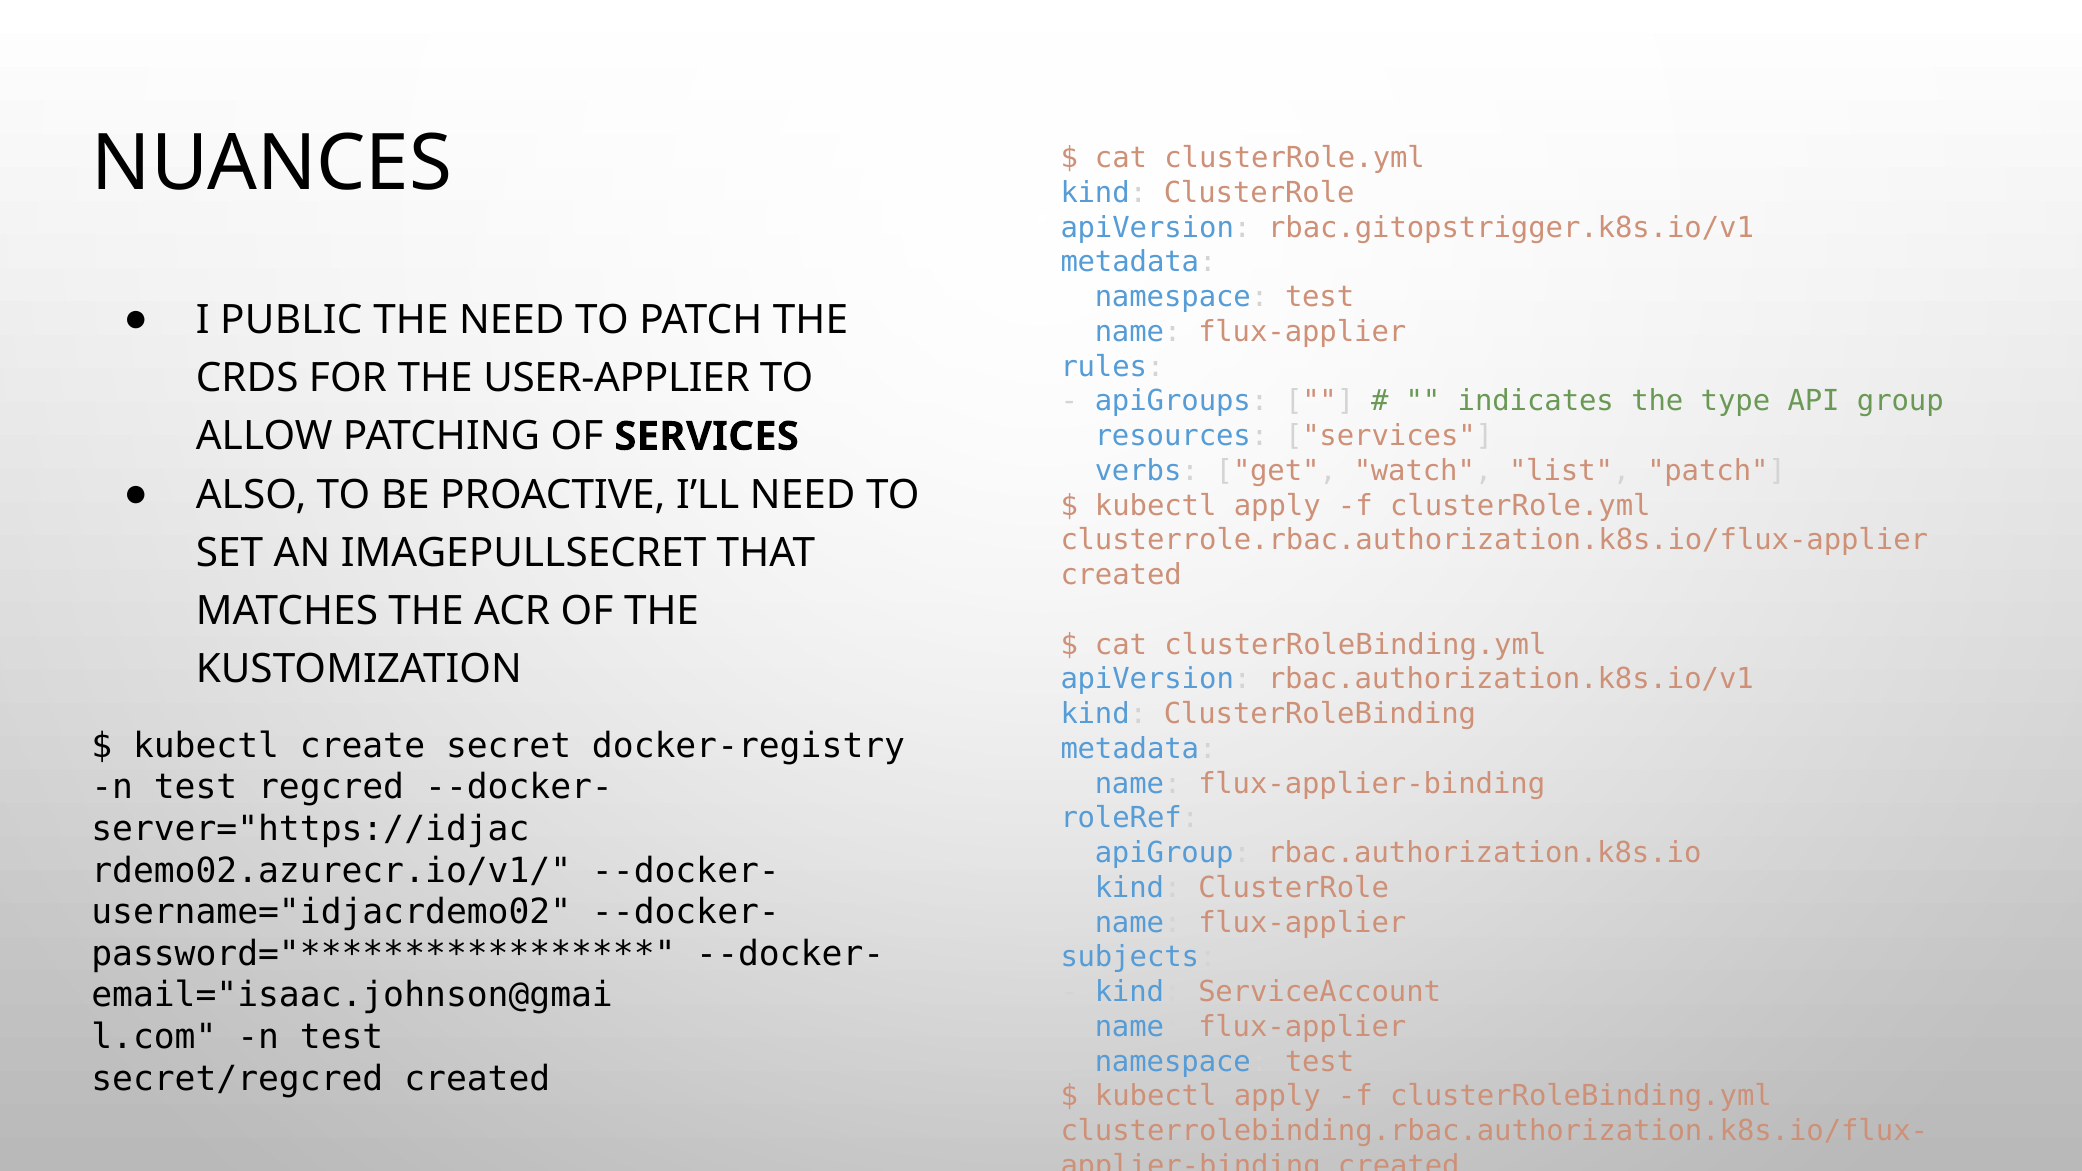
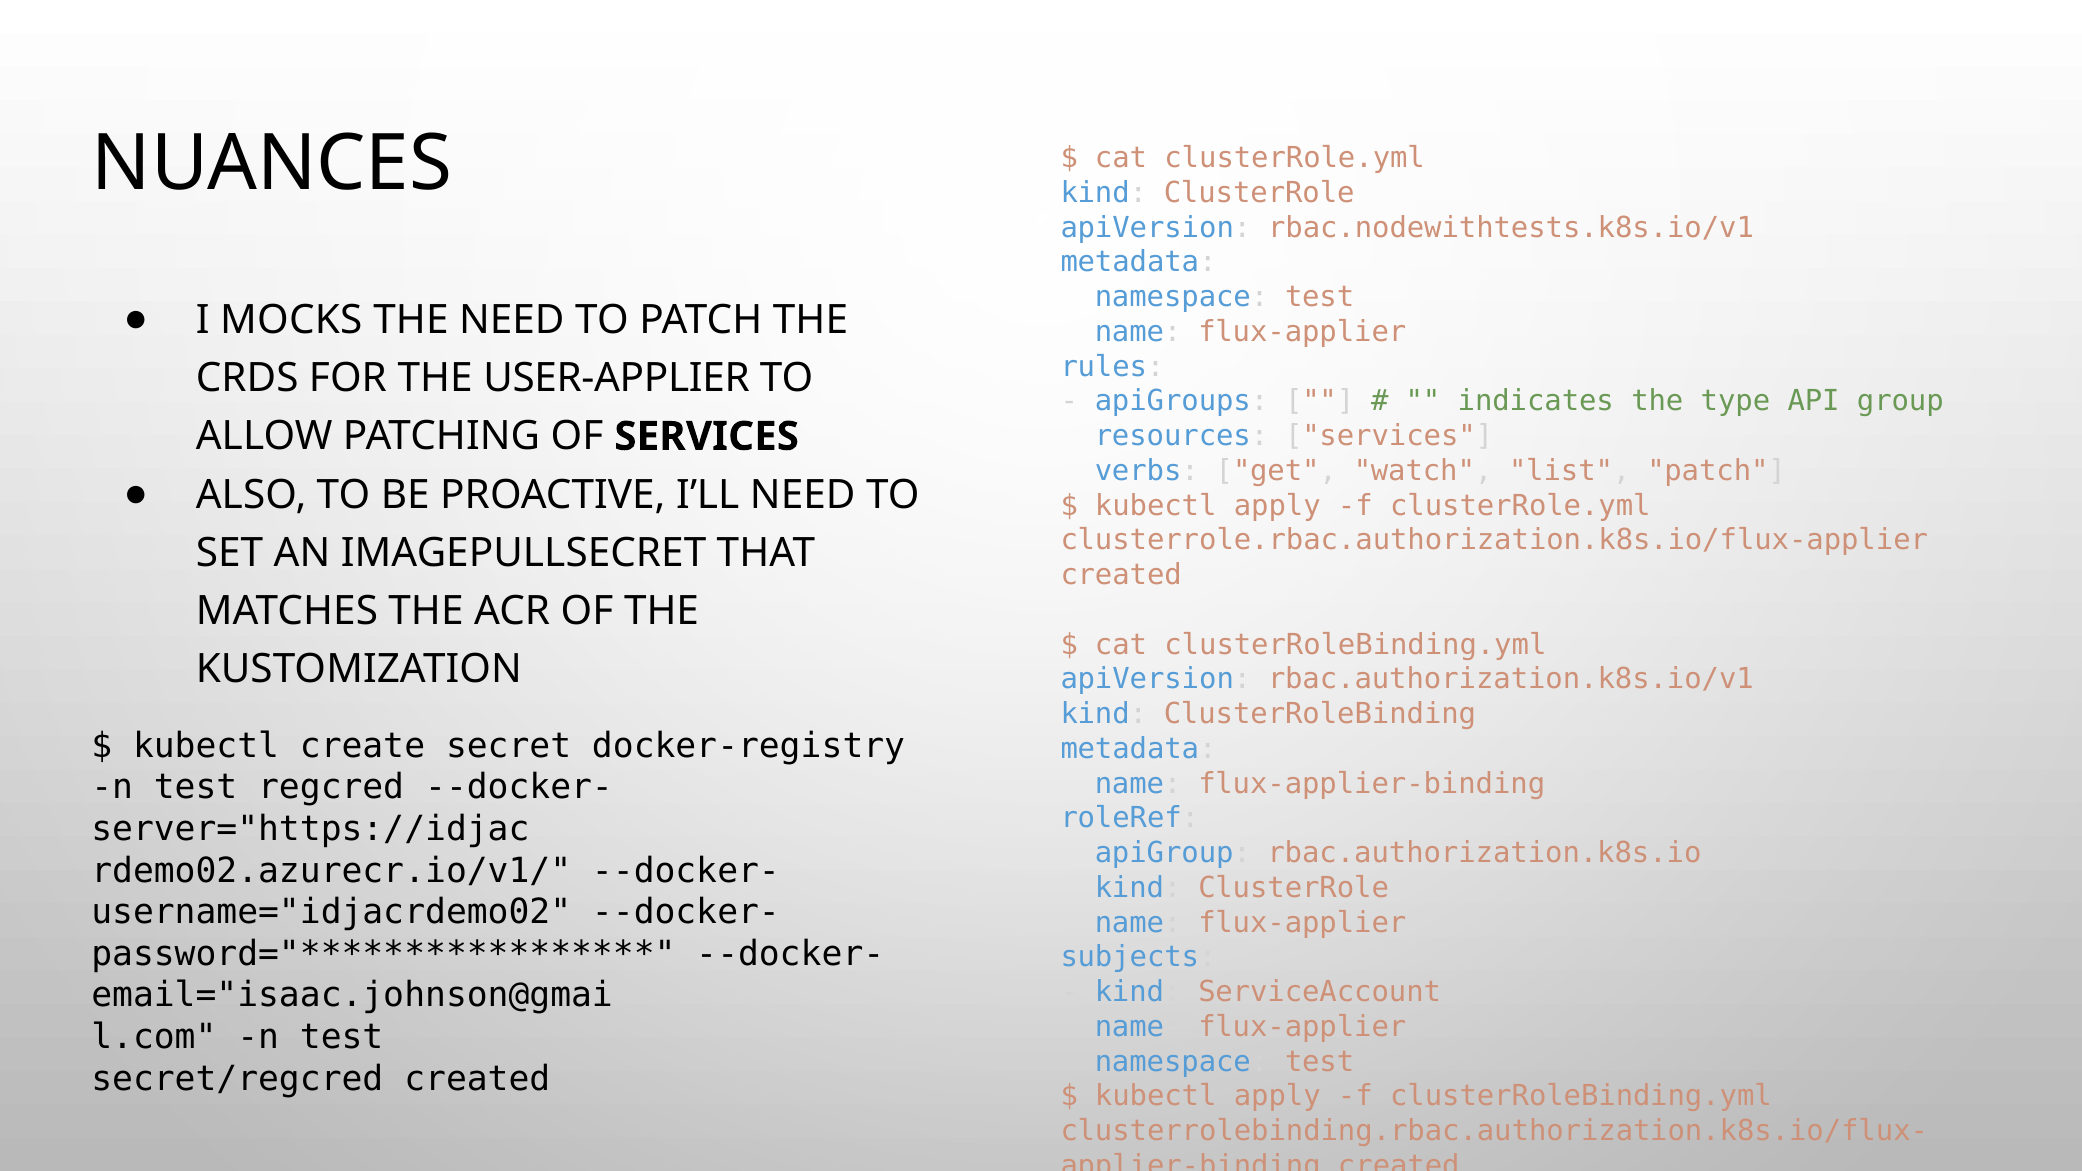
rbac.gitopstrigger.k8s.io/v1: rbac.gitopstrigger.k8s.io/v1 -> rbac.nodewithtests.k8s.io/v1 (1511, 228)
PUBLIC: PUBLIC -> MOCKS (291, 320)
